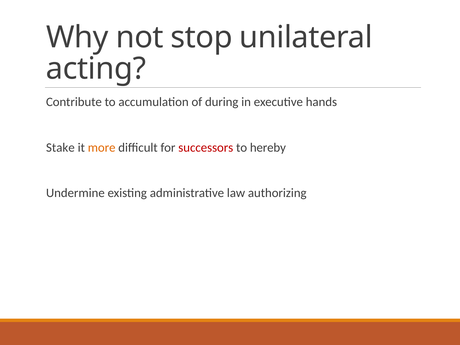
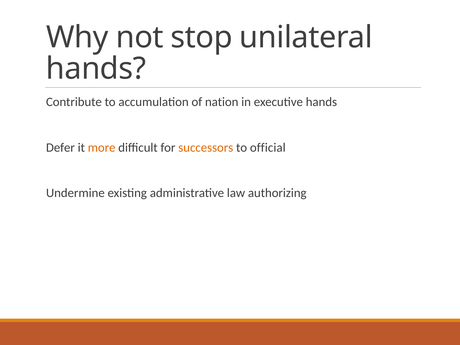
acting: acting -> hands (96, 69)
during: during -> nation (222, 102)
Stake: Stake -> Defer (60, 147)
successors colour: red -> orange (206, 147)
hereby: hereby -> official (268, 147)
